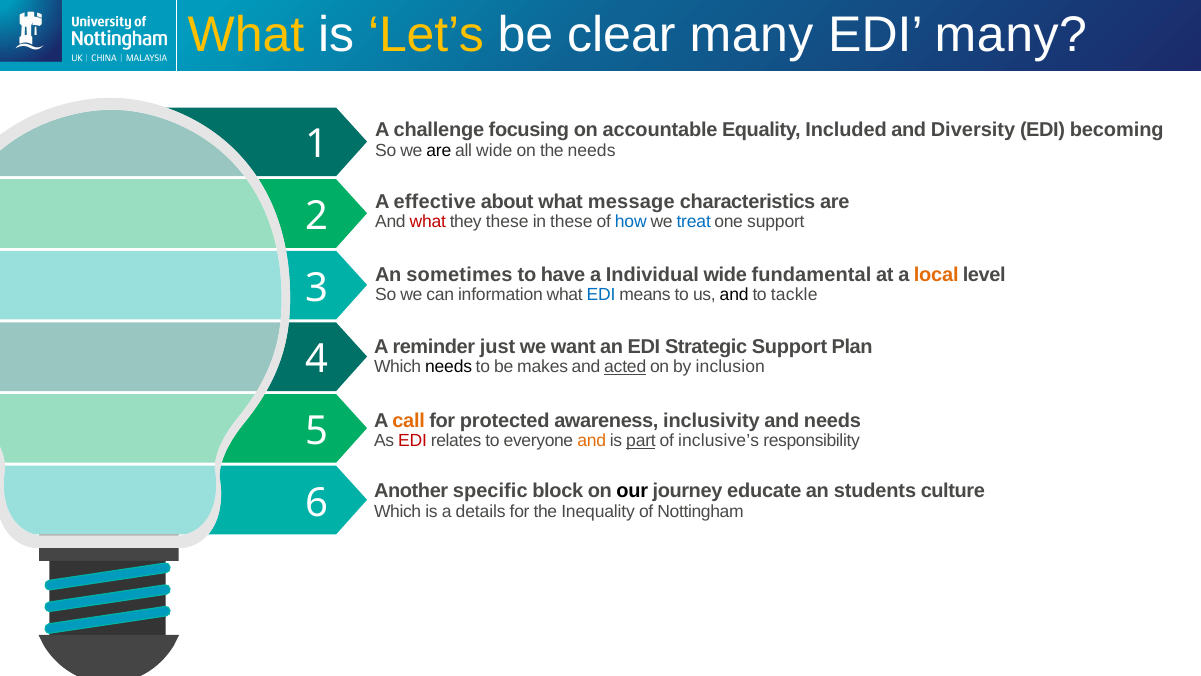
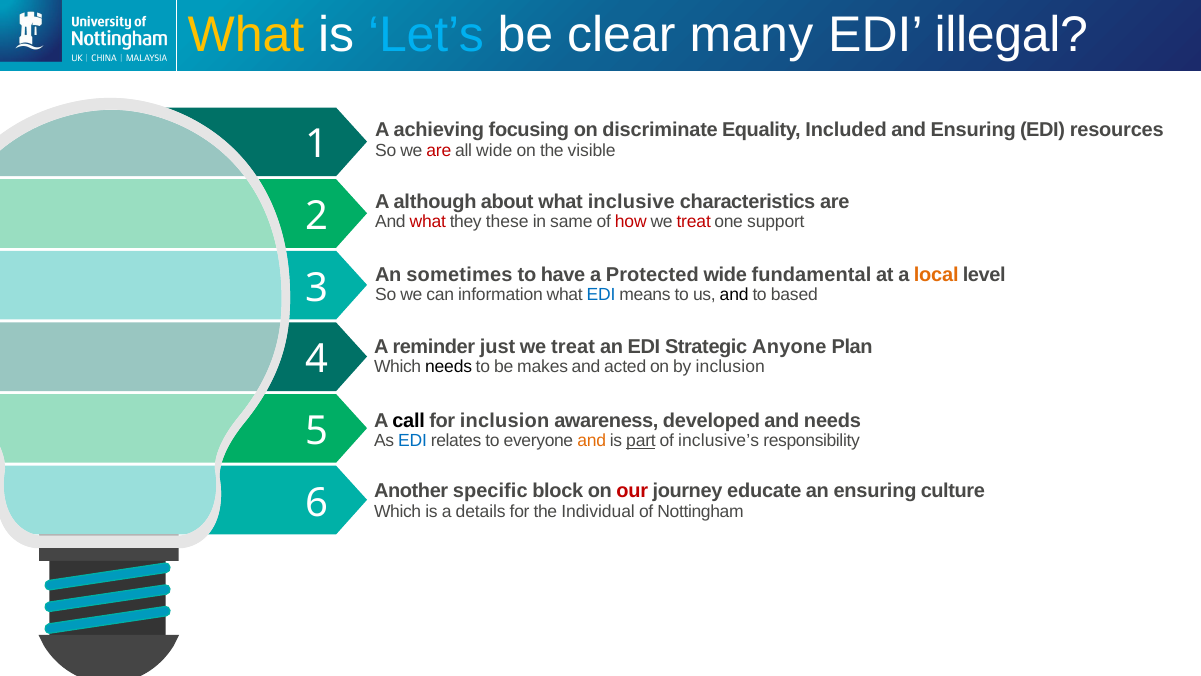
Let’s colour: yellow -> light blue (426, 35)
EDI many: many -> illegal (1011, 35)
challenge: challenge -> achieving (439, 130)
accountable: accountable -> discriminate (660, 130)
and Diversity: Diversity -> Ensuring (973, 130)
becoming: becoming -> resources (1117, 130)
are colour: black -> red (439, 150)
the needs: needs -> visible (592, 150)
effective: effective -> although (435, 202)
message: message -> inclusive (631, 202)
in these: these -> same (571, 222)
how colour: blue -> red (631, 222)
treat colour: blue -> red (694, 222)
Individual: Individual -> Protected (652, 275)
tackle: tackle -> based (794, 295)
want: want -> treat (573, 346)
Strategic Support: Support -> Anyone (789, 346)
acted underline: present -> none (625, 367)
call colour: orange -> black (409, 420)
for protected: protected -> inclusion (505, 420)
inclusivity: inclusivity -> developed (712, 420)
EDI colour: red -> blue (413, 441)
our colour: black -> red (632, 491)
an students: students -> ensuring (875, 491)
Inequality: Inequality -> Individual (598, 511)
